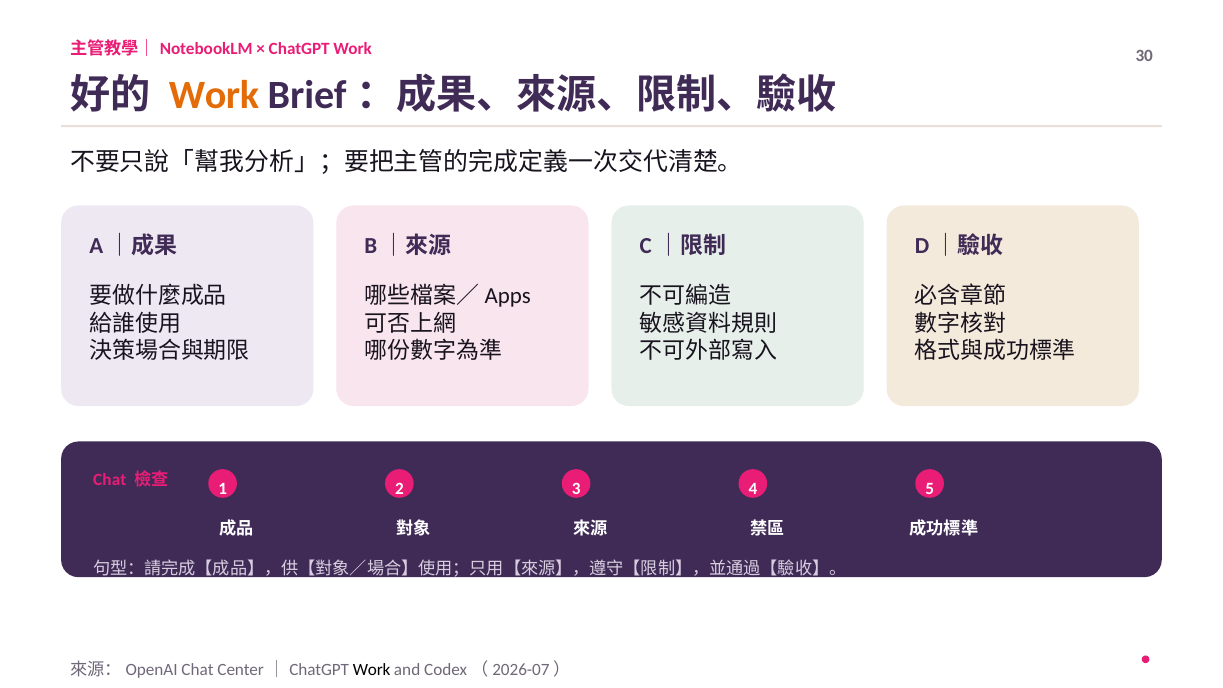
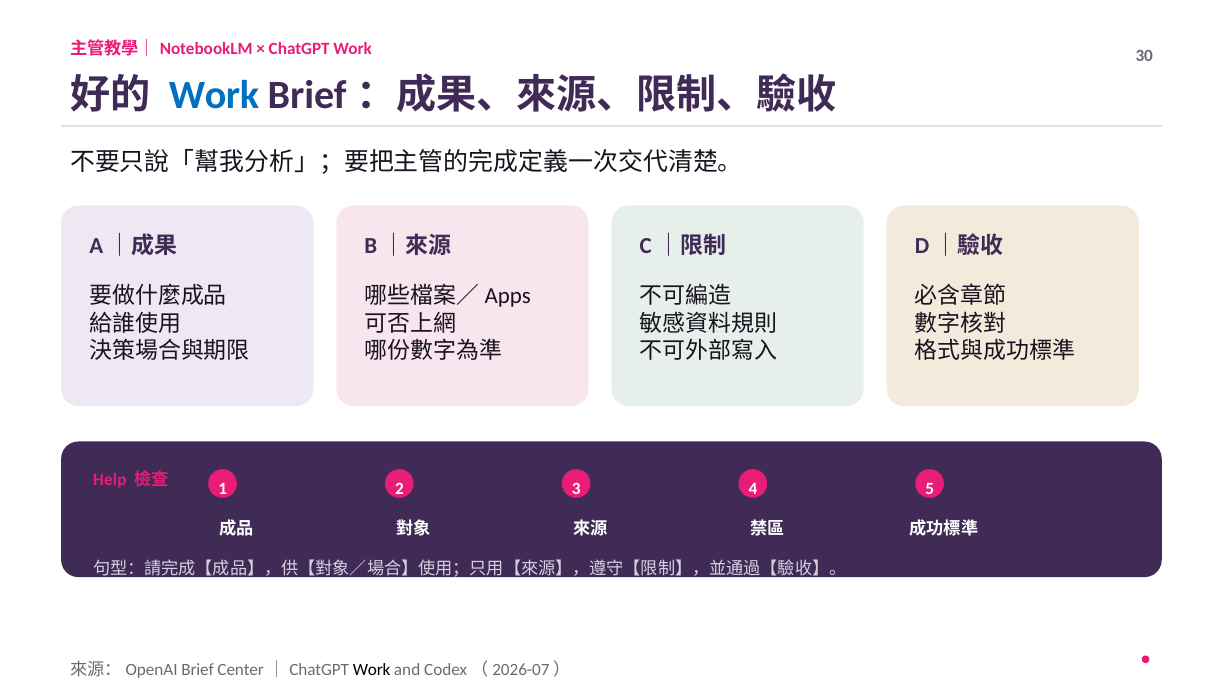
Work colour: orange -> blue (214, 95)
Chat: Chat -> Help (110, 479)
Chat: Chat -> Brief (198, 670)
